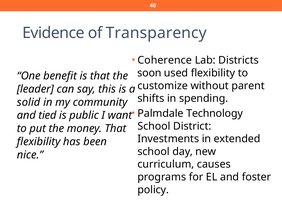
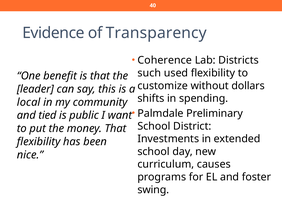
soon: soon -> such (149, 73)
parent: parent -> dollars (248, 86)
solid: solid -> local (29, 102)
Technology: Technology -> Preliminary (215, 113)
policy: policy -> swing (153, 189)
